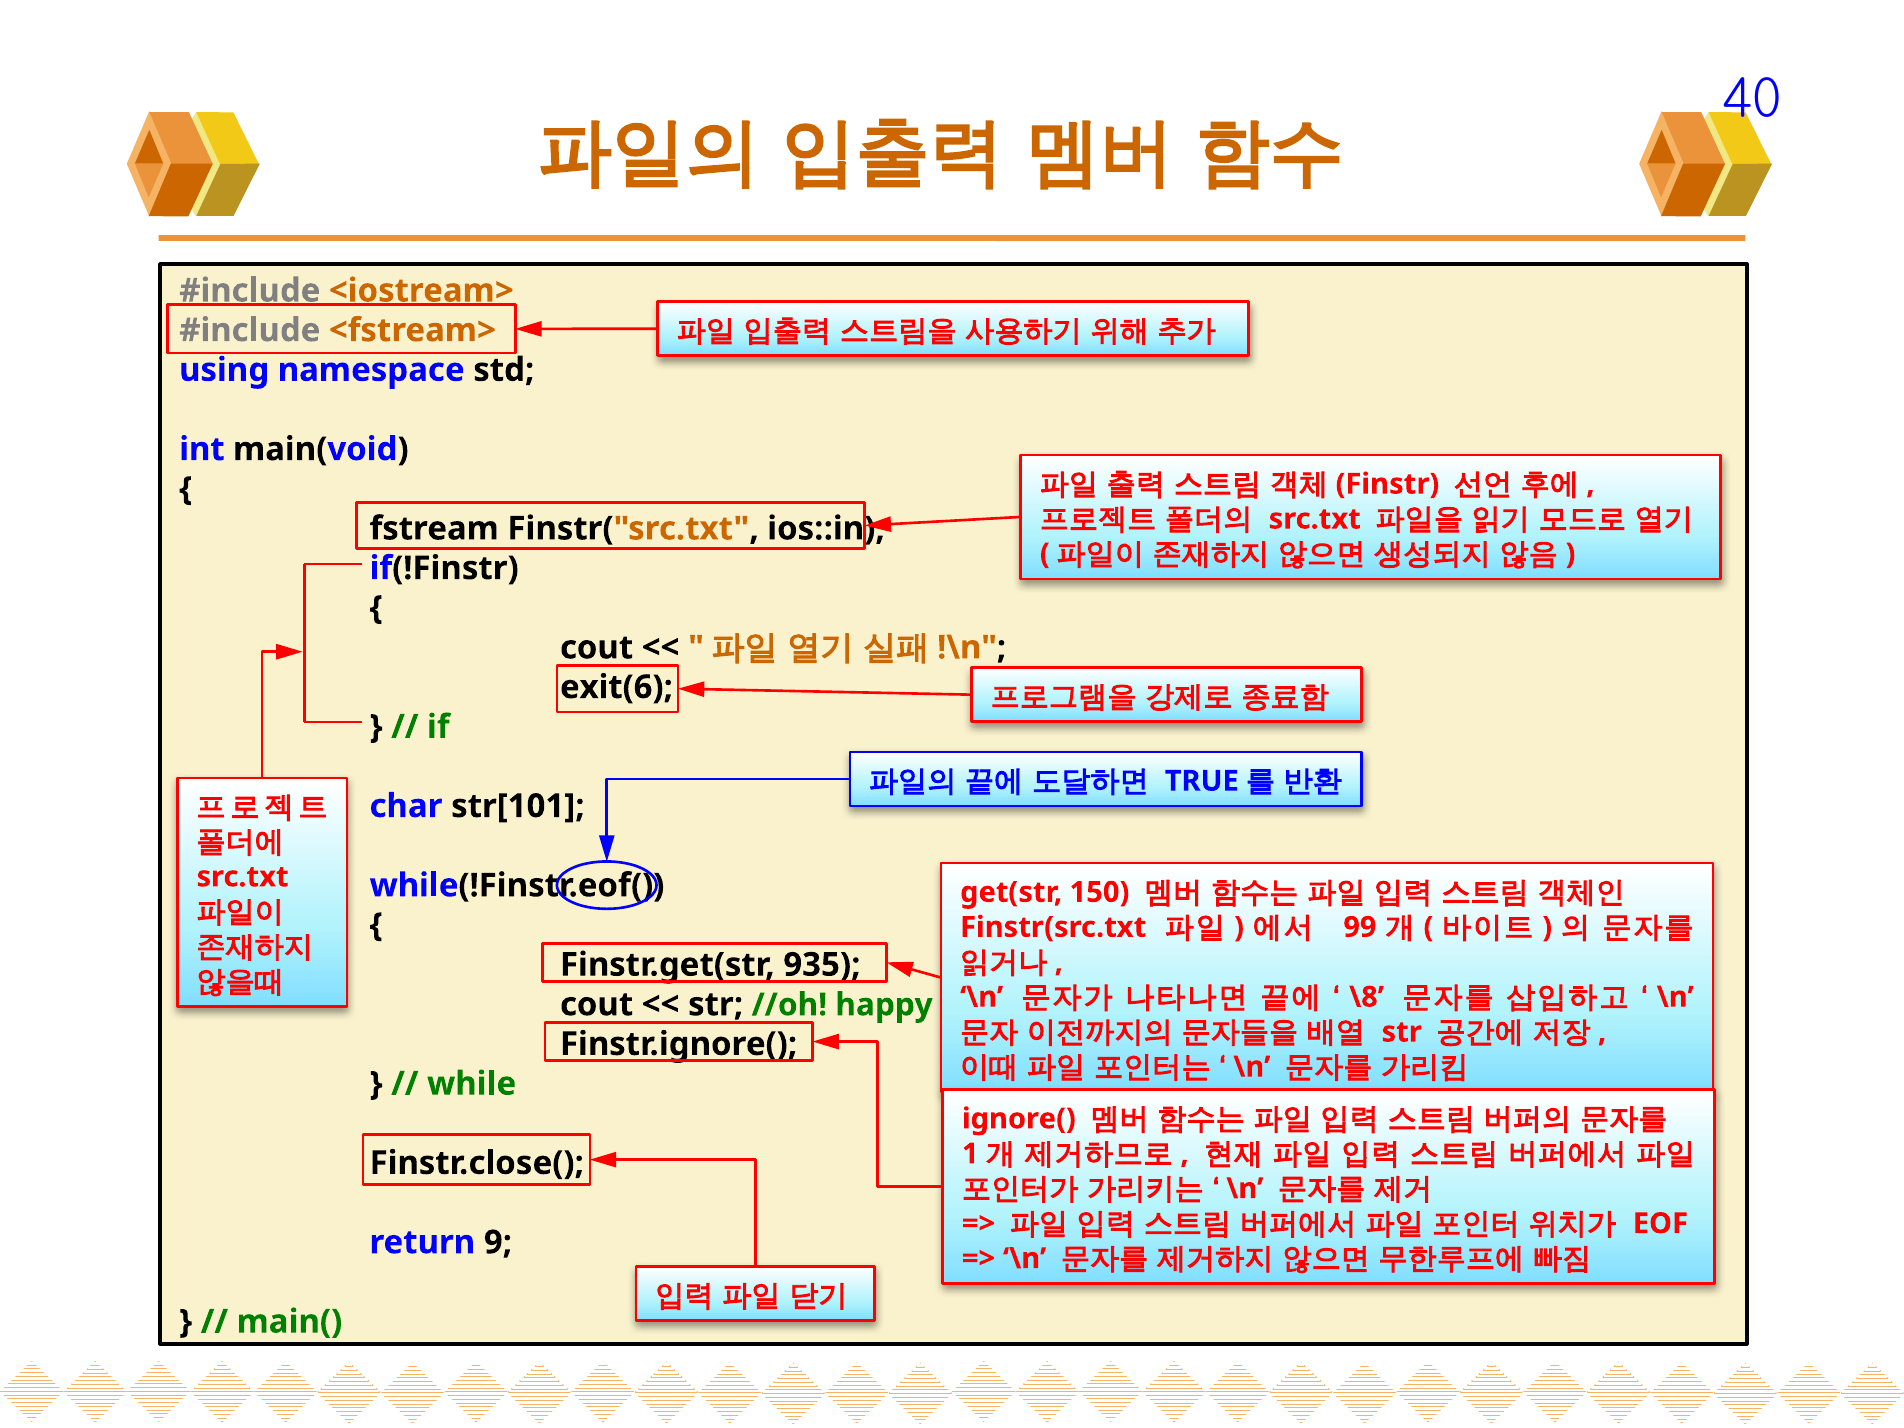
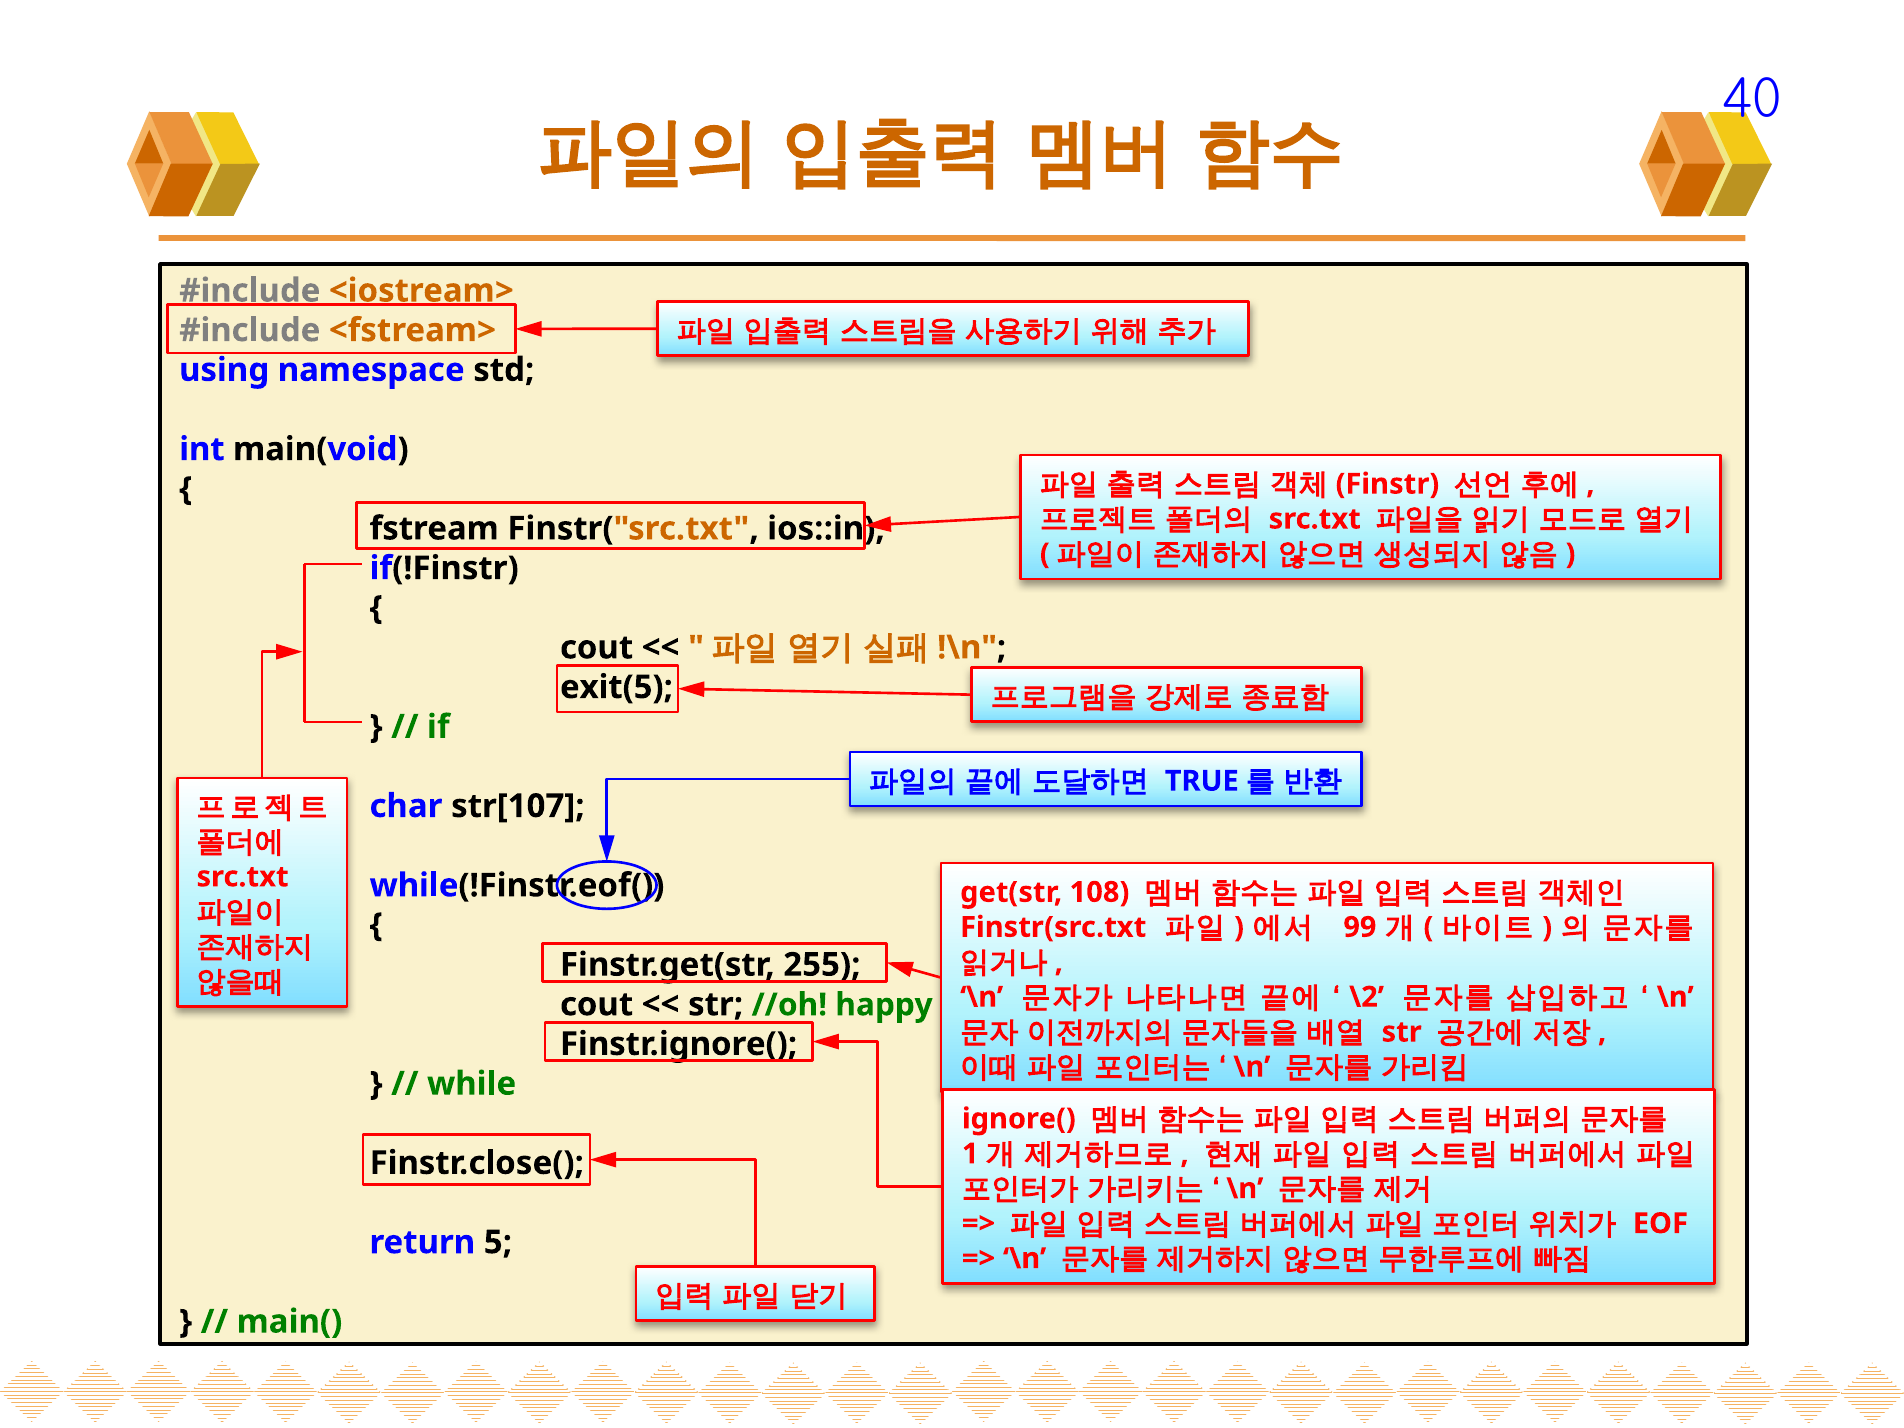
exit(6: exit(6 -> exit(5 (616, 687)
str[101: str[101 -> str[107 (518, 806)
150: 150 -> 108 (1099, 892)
935: 935 -> 255 (822, 965)
\8: \8 -> \2 (1367, 997)
9: 9 -> 5 (498, 1242)
